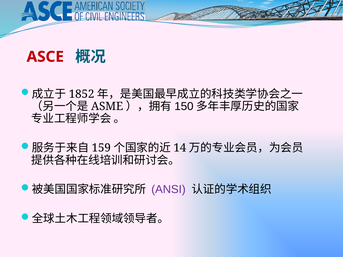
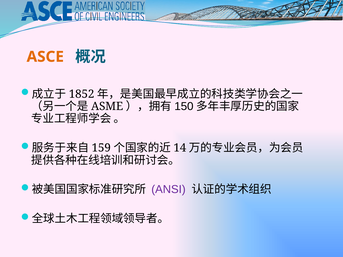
ASCE colour: red -> orange (45, 57)
